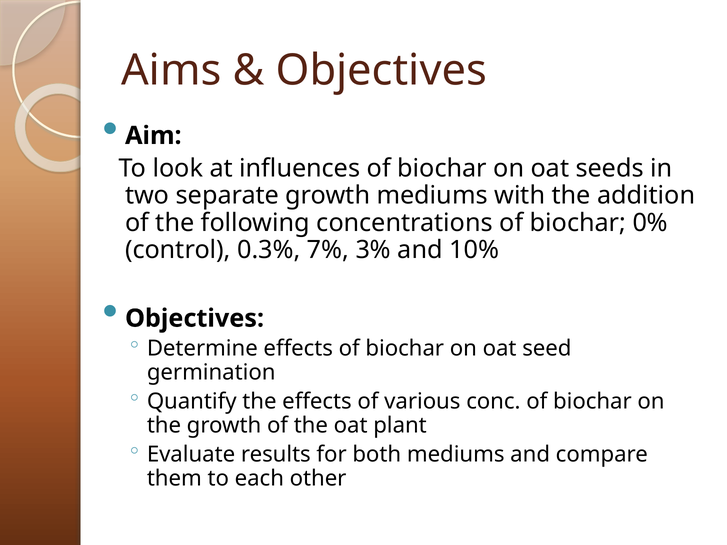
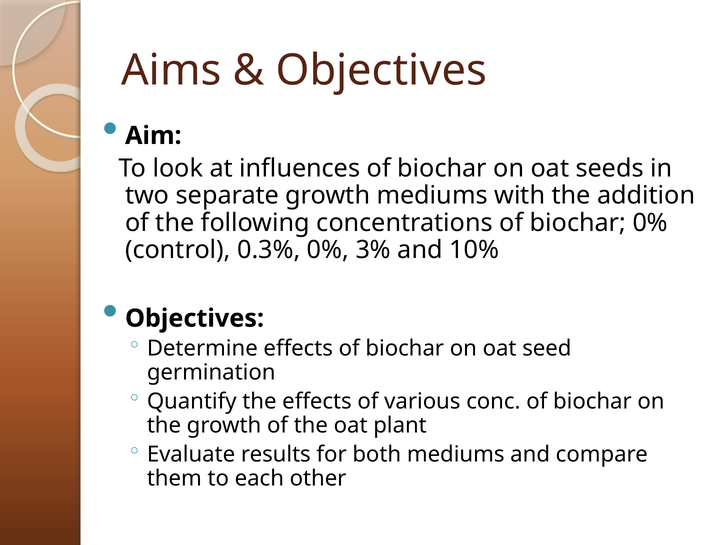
0.3% 7%: 7% -> 0% (328, 250)
